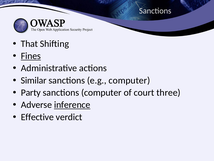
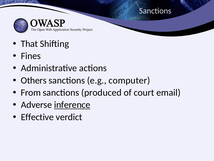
Fines underline: present -> none (31, 56)
Similar: Similar -> Others (34, 80)
Party: Party -> From (31, 92)
sanctions computer: computer -> produced (101, 92)
three: three -> email (168, 92)
